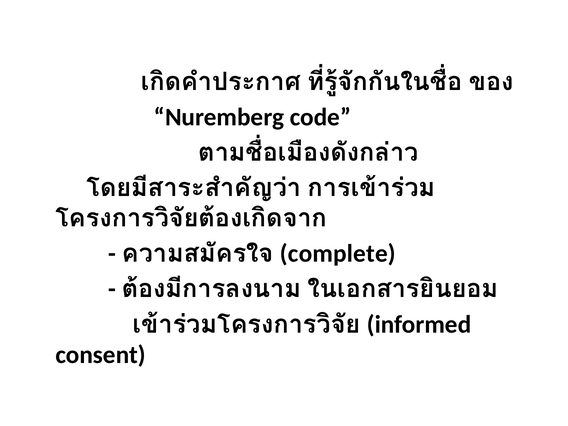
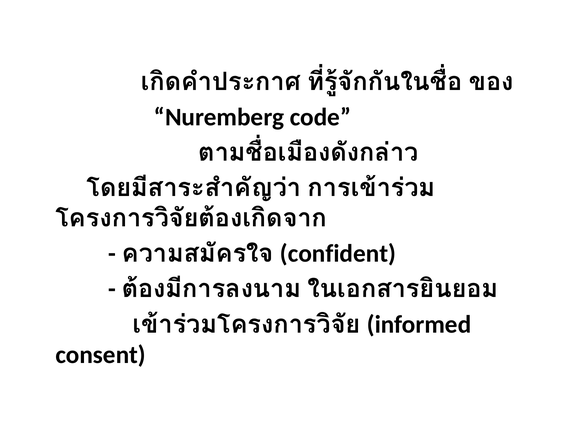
complete: complete -> confident (338, 254)
